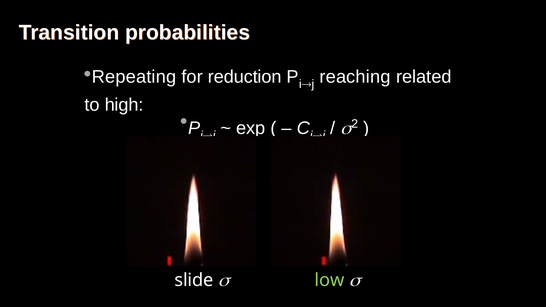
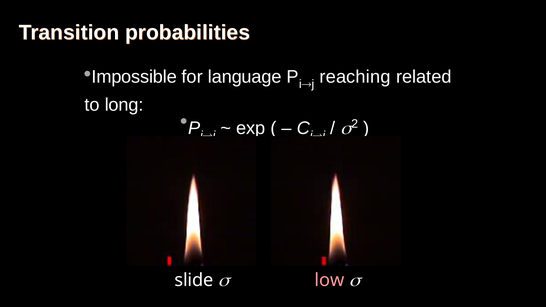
Repeating: Repeating -> Impossible (134, 77)
reduction: reduction -> language (245, 77)
high: high -> long (124, 105)
low colour: light green -> pink (330, 280)
